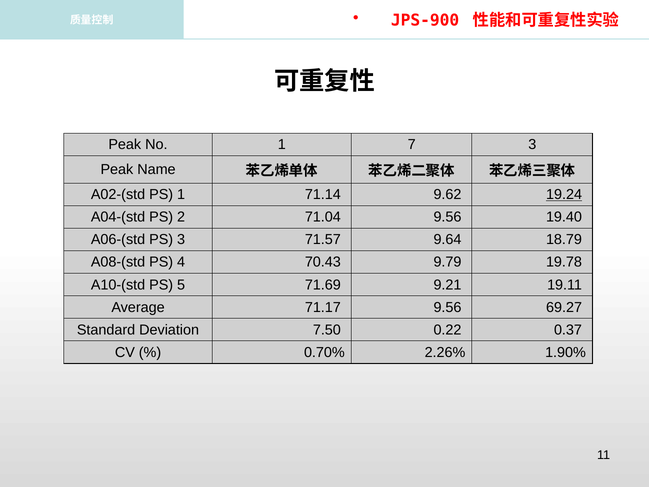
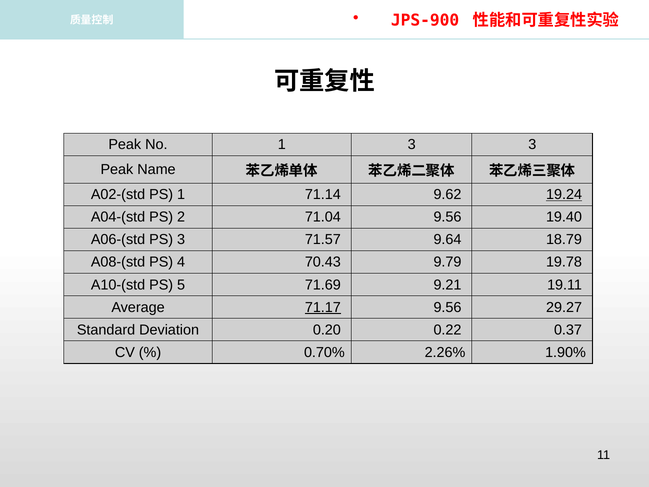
1 7: 7 -> 3 (412, 145)
71.17 underline: none -> present (323, 307)
69.27: 69.27 -> 29.27 (564, 307)
7.50: 7.50 -> 0.20 (327, 330)
